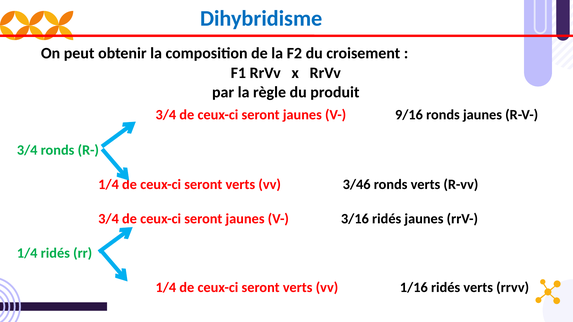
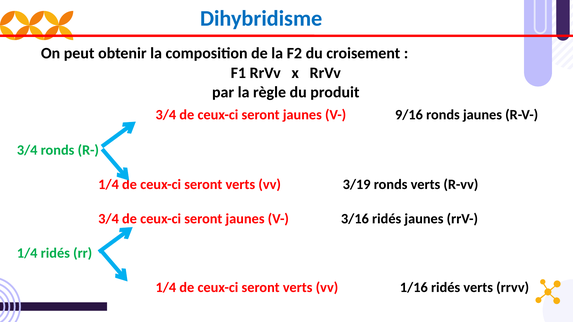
3/46: 3/46 -> 3/19 (357, 185)
